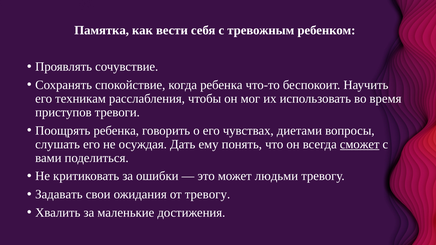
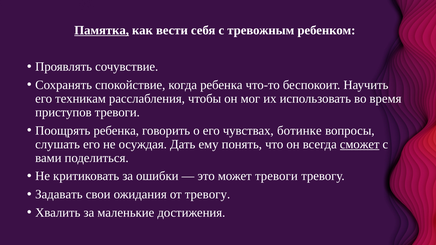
Памятка underline: none -> present (102, 30)
диетами: диетами -> ботинке (299, 131)
может людьми: людьми -> тревоги (276, 176)
